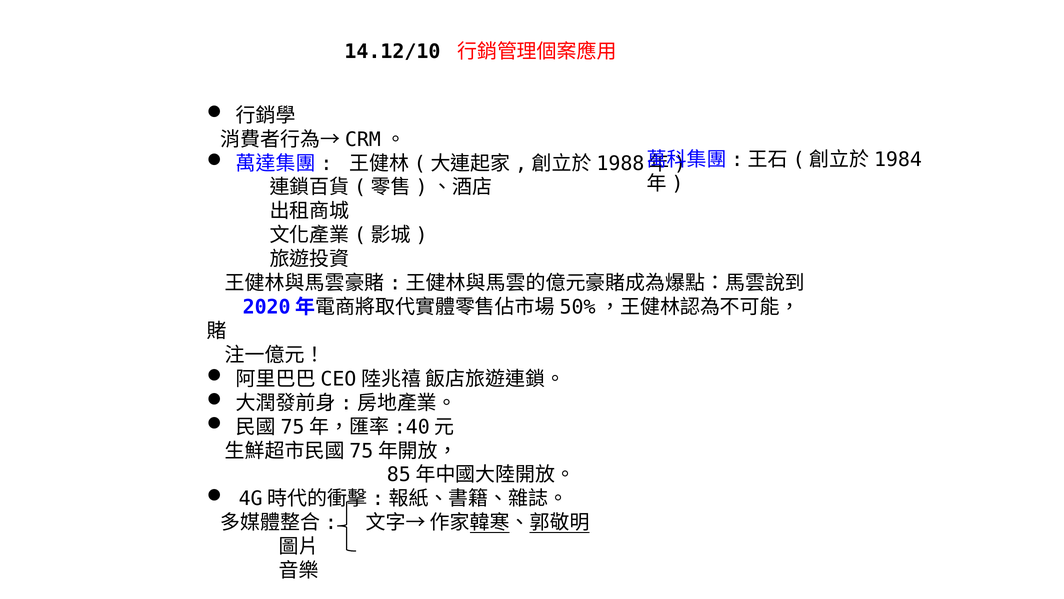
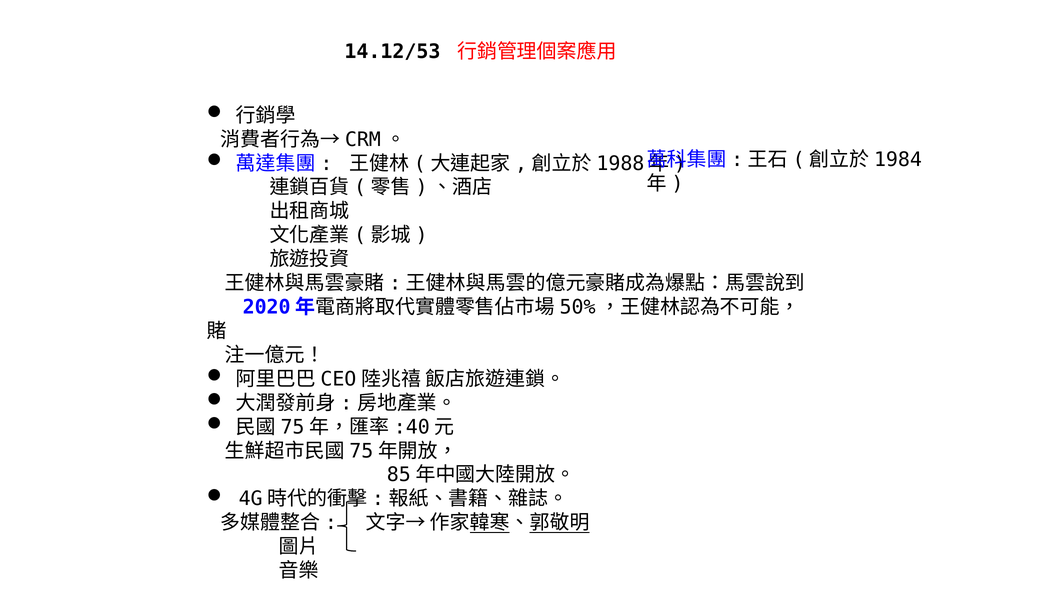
14.12/10: 14.12/10 -> 14.12/53 (392, 52)
